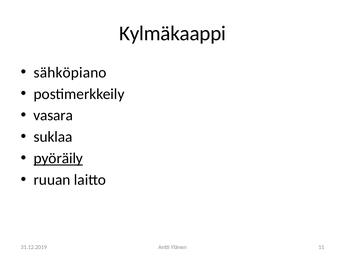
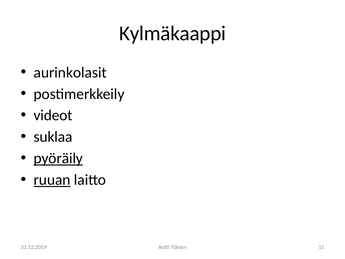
sähköpiano: sähköpiano -> aurinkolasit (70, 72)
vasara: vasara -> videot (53, 115)
ruuan underline: none -> present (52, 180)
